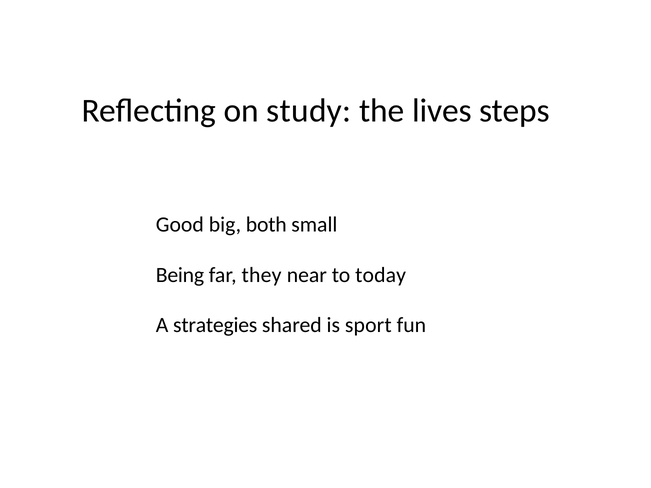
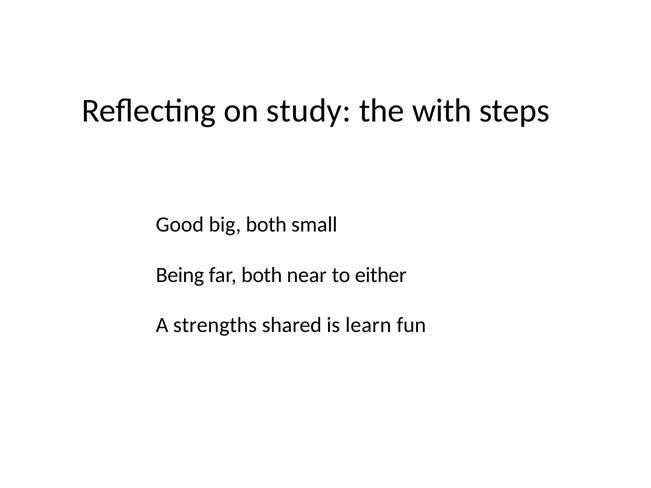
lives: lives -> with (442, 111)
far they: they -> both (262, 275)
today: today -> either (381, 275)
strategies: strategies -> strengths (215, 325)
sport: sport -> learn (368, 325)
